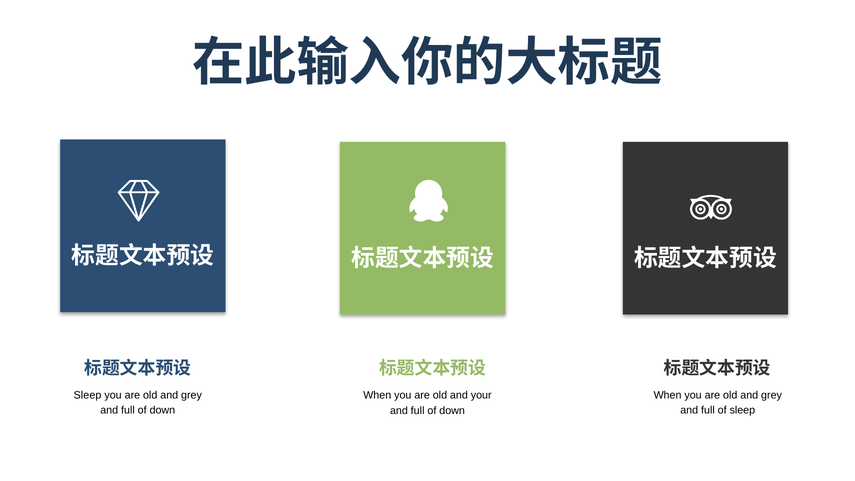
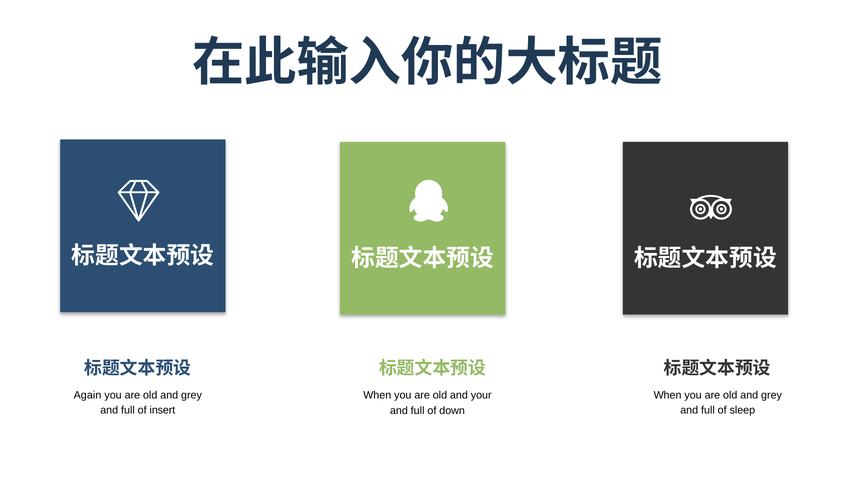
Sleep: Sleep -> Again (88, 395)
down: down -> insert (162, 410)
